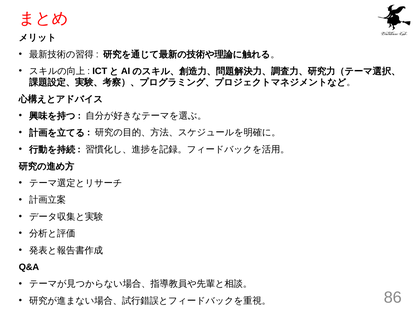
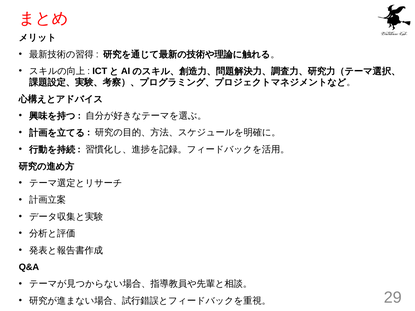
86: 86 -> 29 (393, 298)
